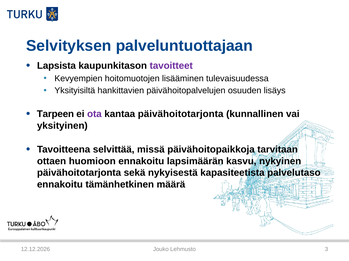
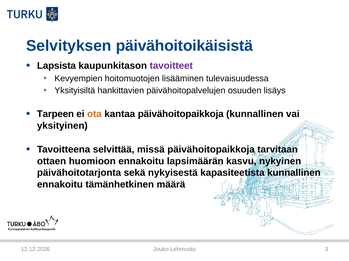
palveluntuottajaan: palveluntuottajaan -> päivähoitoikäisistä (184, 46)
ota colour: purple -> orange (94, 114)
kantaa päivähoitotarjonta: päivähoitotarjonta -> päivähoitopaikkoja (181, 114)
kapasiteetista palvelutaso: palvelutaso -> kunnallinen (294, 173)
